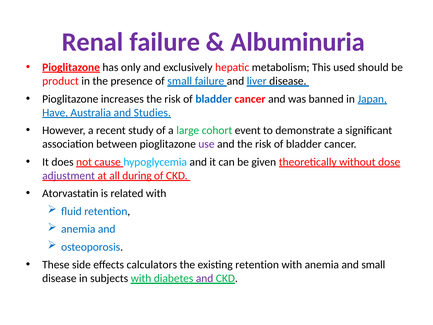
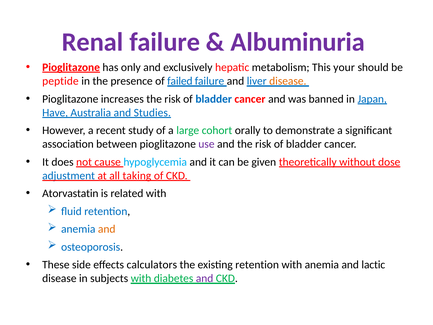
used: used -> your (344, 67)
product: product -> peptide (60, 81)
of small: small -> failed (180, 81)
disease colour: black -> orange (288, 81)
event: event -> orally (248, 130)
adjustment colour: purple -> blue (69, 176)
during: during -> taking (137, 176)
and colour: blue -> orange (107, 229)
and small: small -> lactic (373, 265)
